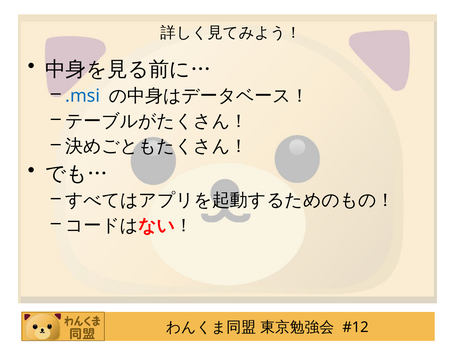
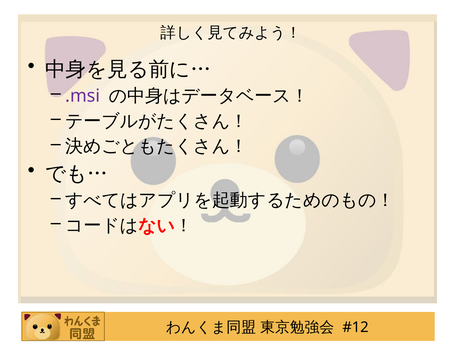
.msi colour: blue -> purple (83, 96)
